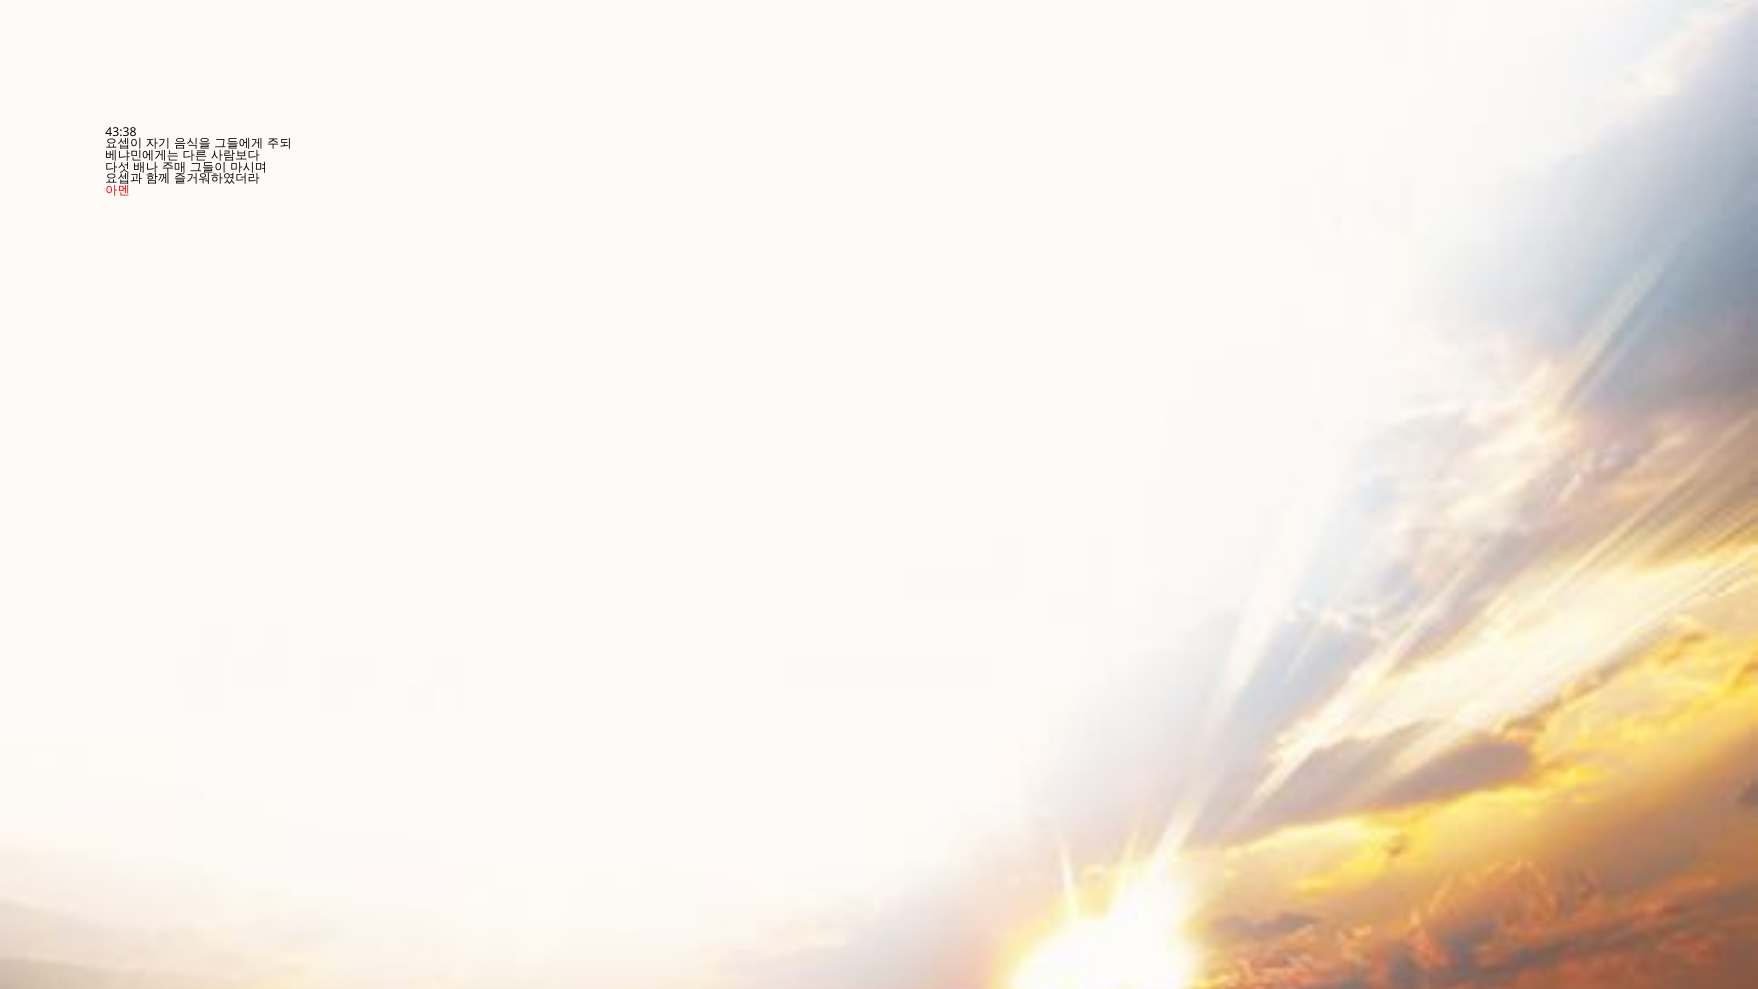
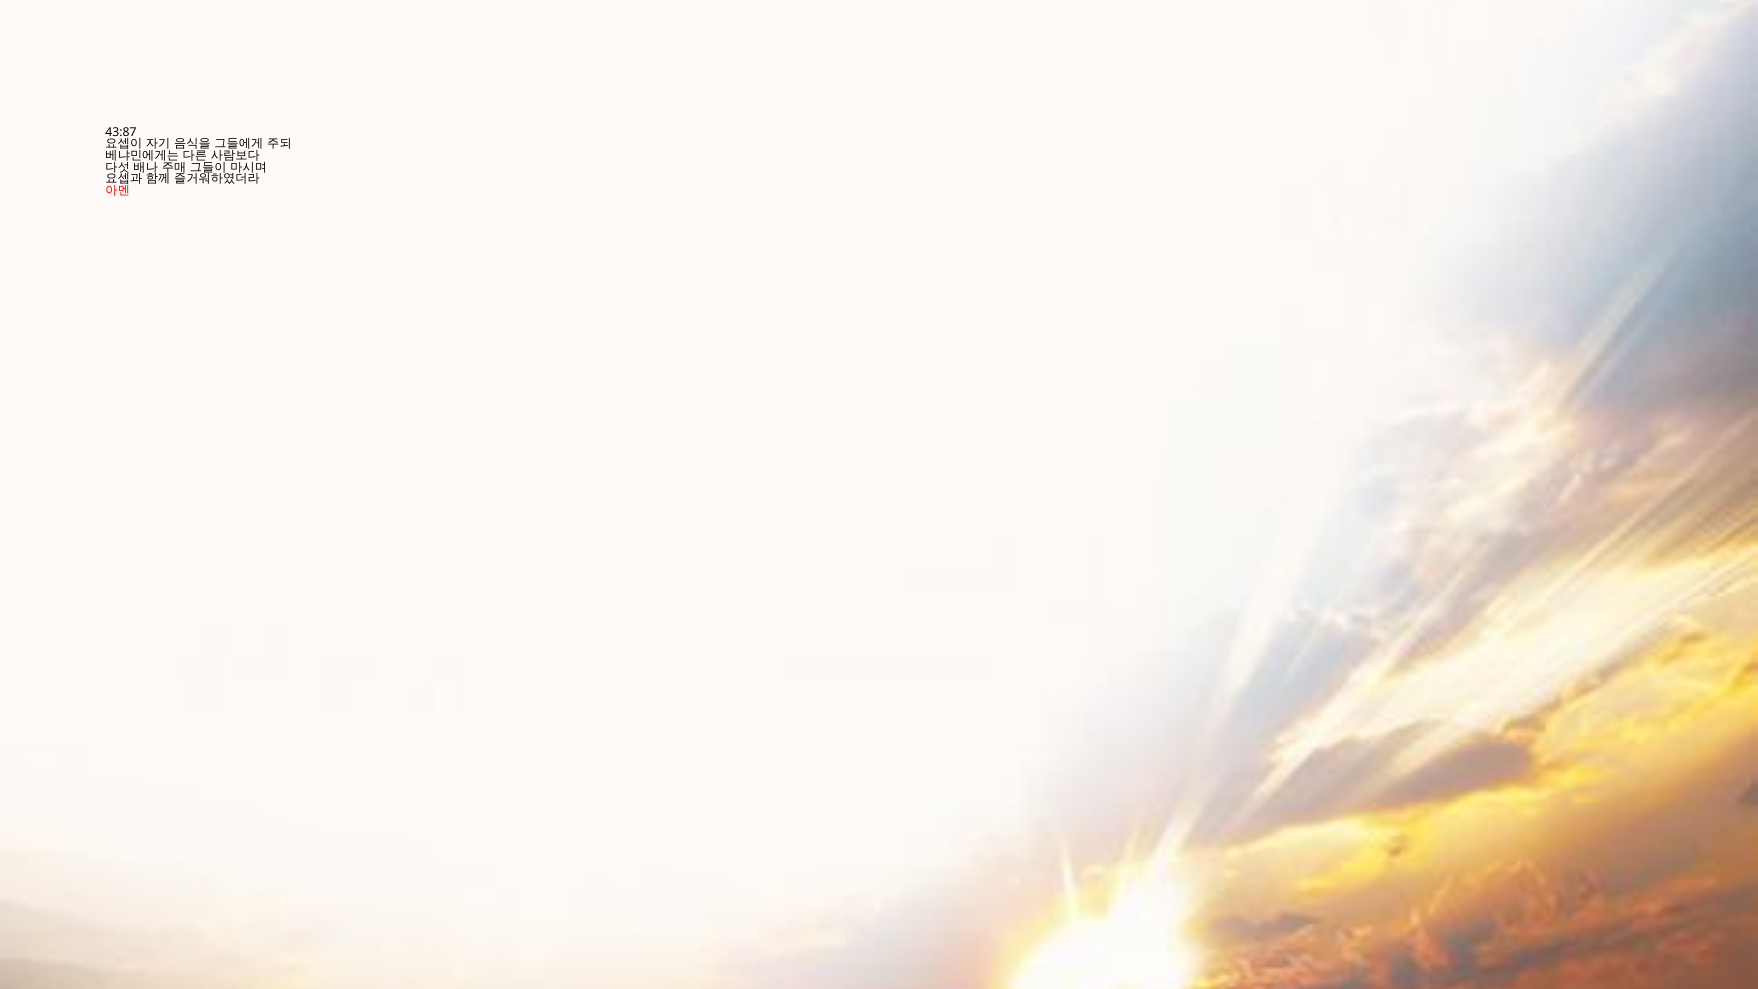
43:38: 43:38 -> 43:87 (121, 132)
